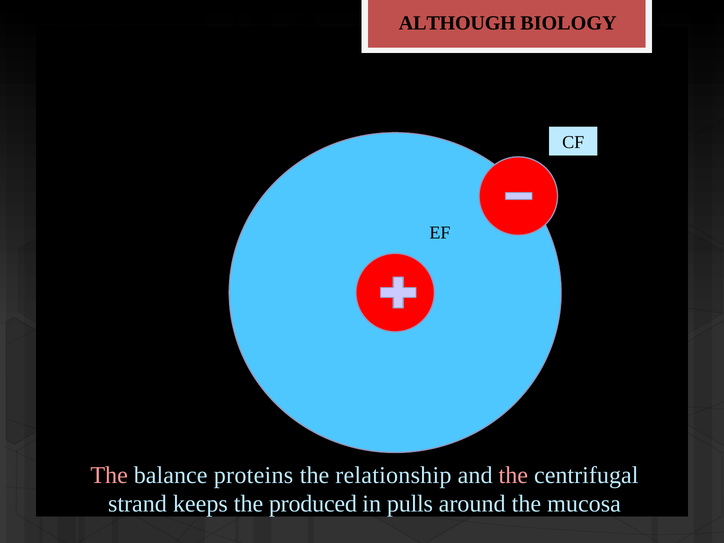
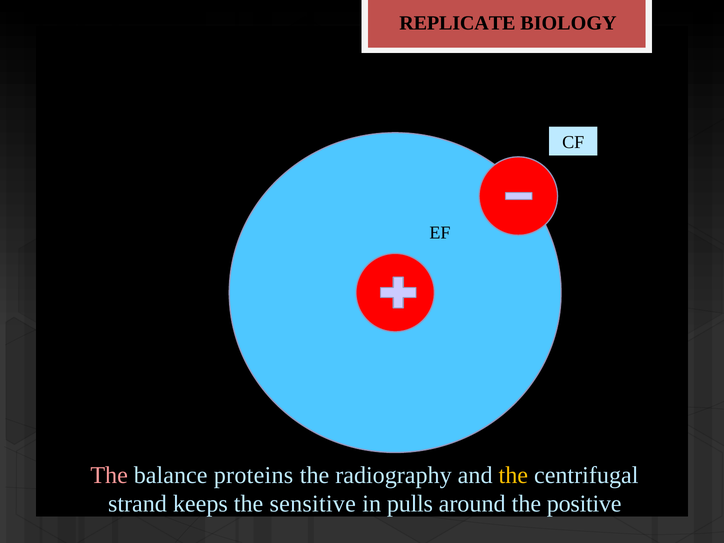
ALTHOUGH: ALTHOUGH -> REPLICATE (457, 23)
relationship: relationship -> radiography (394, 475)
the colour: pink -> yellow (513, 475)
produced: produced -> sensitive (313, 504)
mucosa: mucosa -> positive (584, 504)
